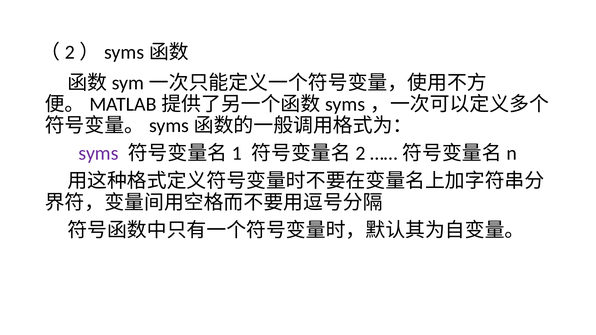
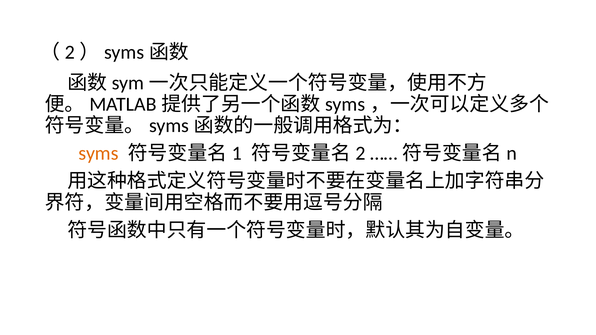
syms colour: purple -> orange (98, 154)
